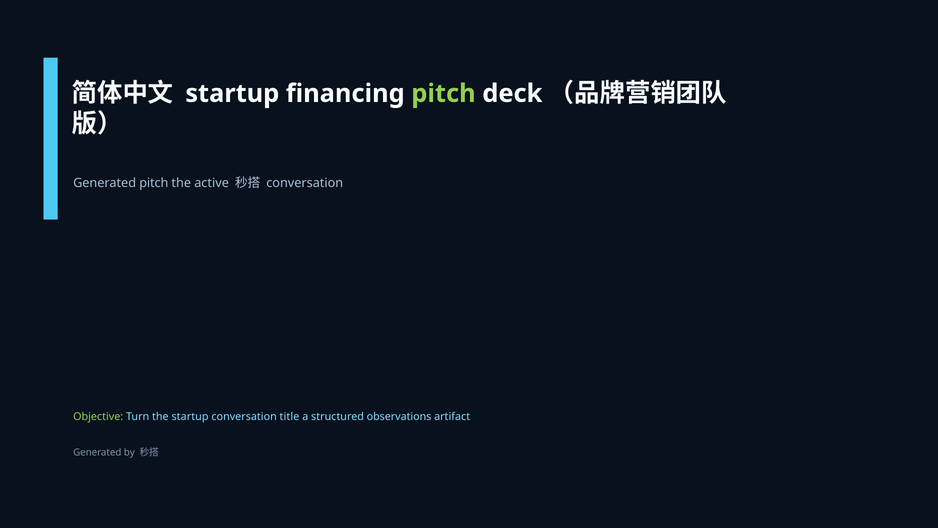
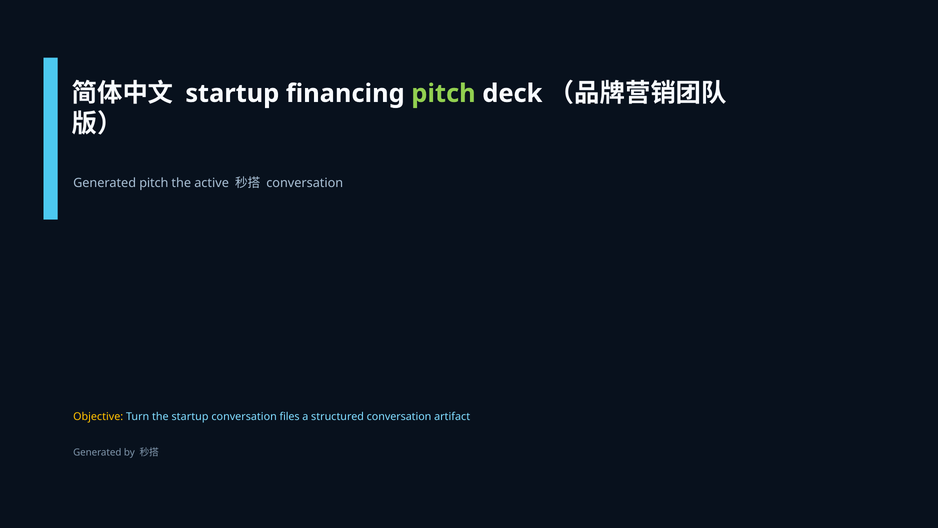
Objective colour: light green -> yellow (98, 416)
title: title -> files (290, 416)
structured observations: observations -> conversation (399, 416)
